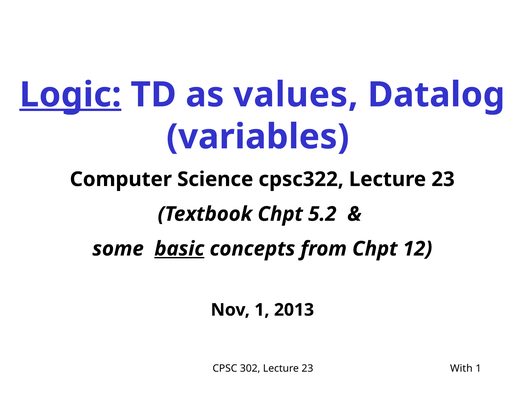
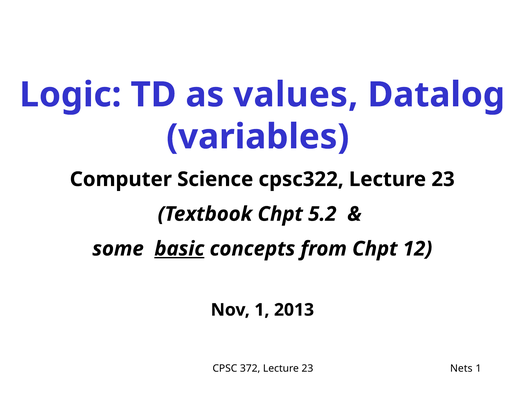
Logic underline: present -> none (70, 95)
302: 302 -> 372 (250, 369)
With: With -> Nets (461, 369)
